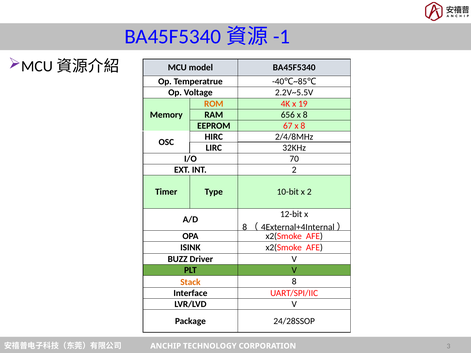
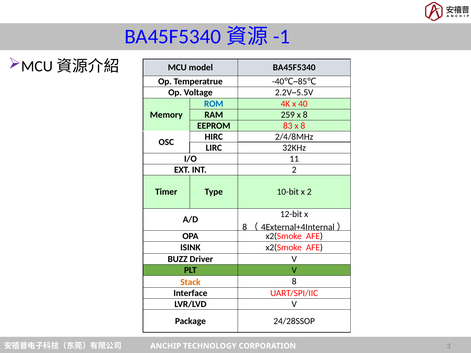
ROM colour: orange -> blue (214, 104)
19: 19 -> 40 (303, 104)
656: 656 -> 259 (288, 115)
67: 67 -> 83 (288, 126)
70: 70 -> 11 (294, 159)
